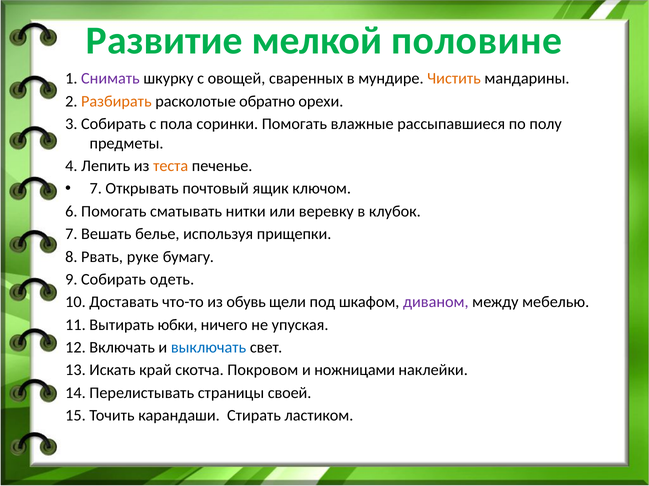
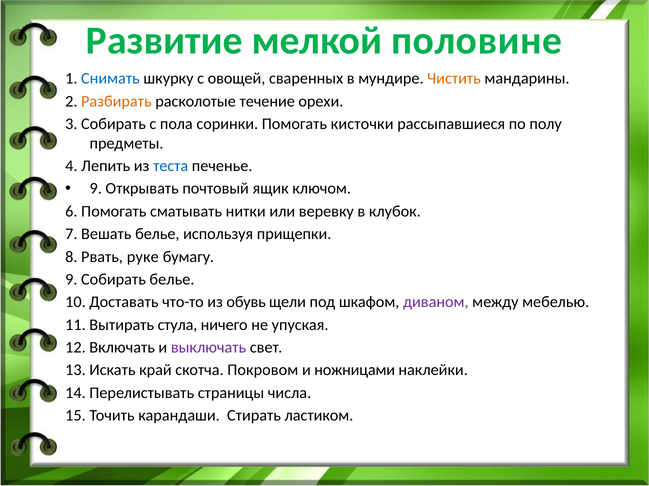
Снимать colour: purple -> blue (110, 79)
обратно: обратно -> течение (267, 101)
влажные: влажные -> кисточки (362, 124)
теста colour: orange -> blue (171, 166)
7: 7 -> 9 (96, 189)
Собирать одеть: одеть -> белье (172, 280)
юбки: юбки -> стула (178, 325)
выключать colour: blue -> purple (209, 348)
своей: своей -> числа (290, 393)
